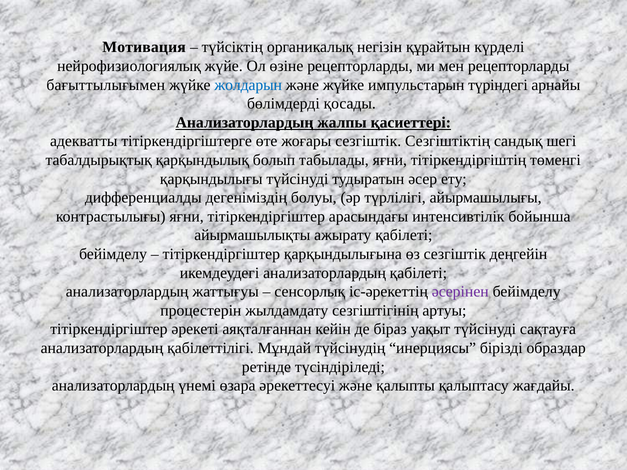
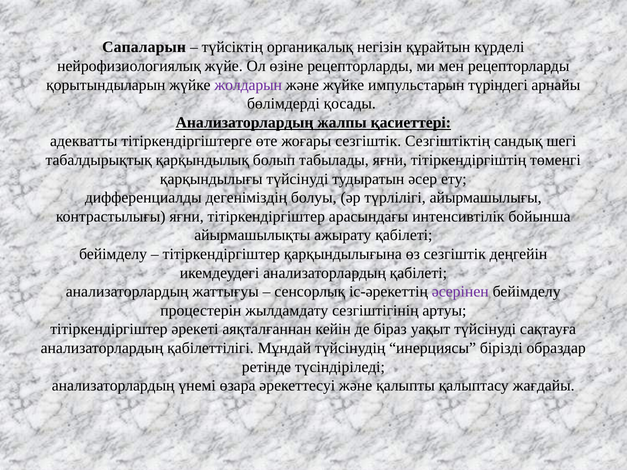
Мотивация: Мотивация -> Сапаларын (144, 47)
бағыттылығымен: бағыттылығымен -> қорытындыларын (106, 85)
жолдарын colour: blue -> purple (248, 85)
